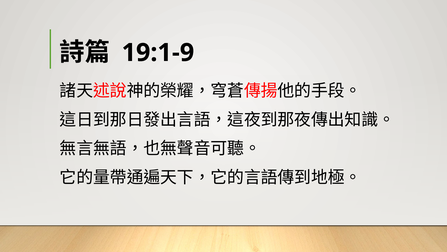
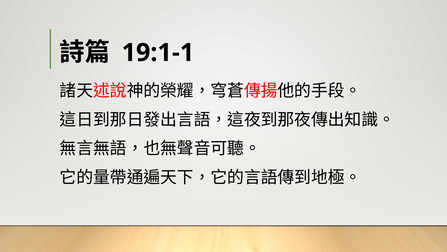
19:1-9: 19:1-9 -> 19:1-1 (158, 53)
